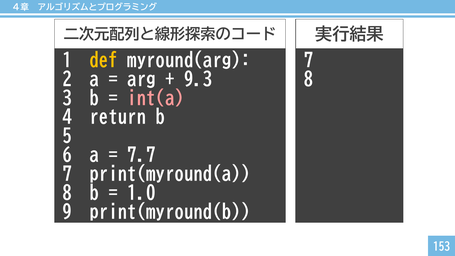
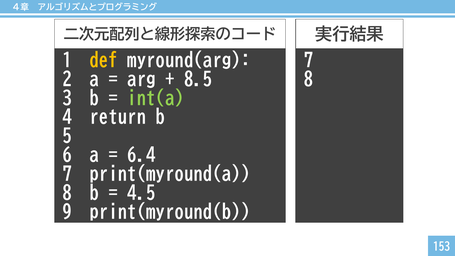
9.3: 9.3 -> 8.5 (198, 79)
int(a colour: pink -> light green (156, 98)
7.7: 7.7 -> 6.4 (141, 155)
1.0: 1.0 -> 4.5 (141, 193)
